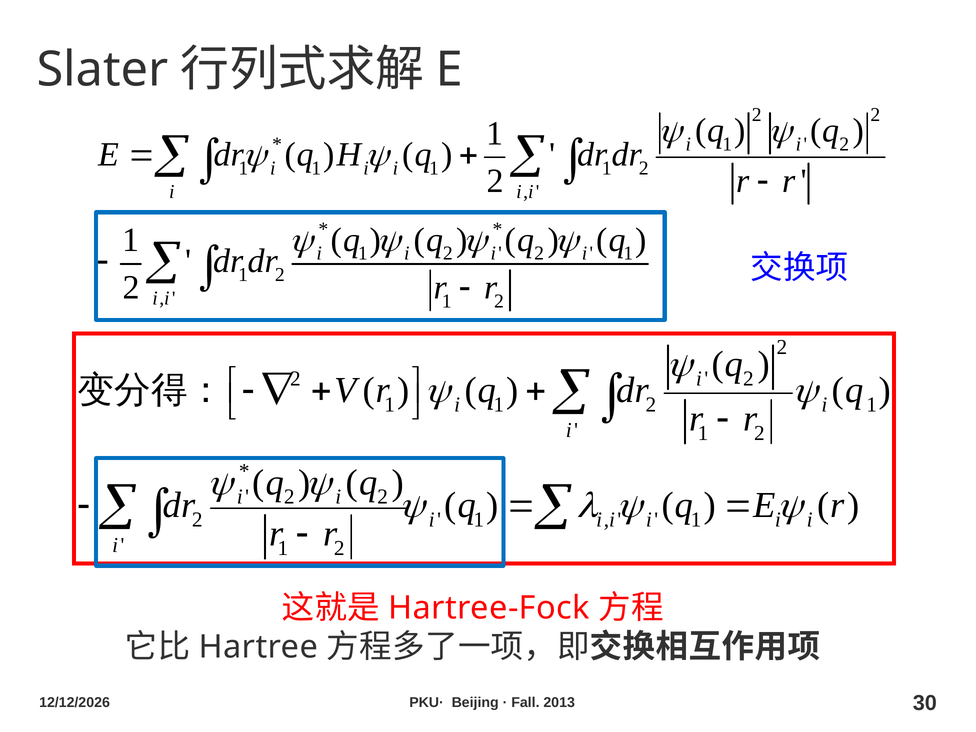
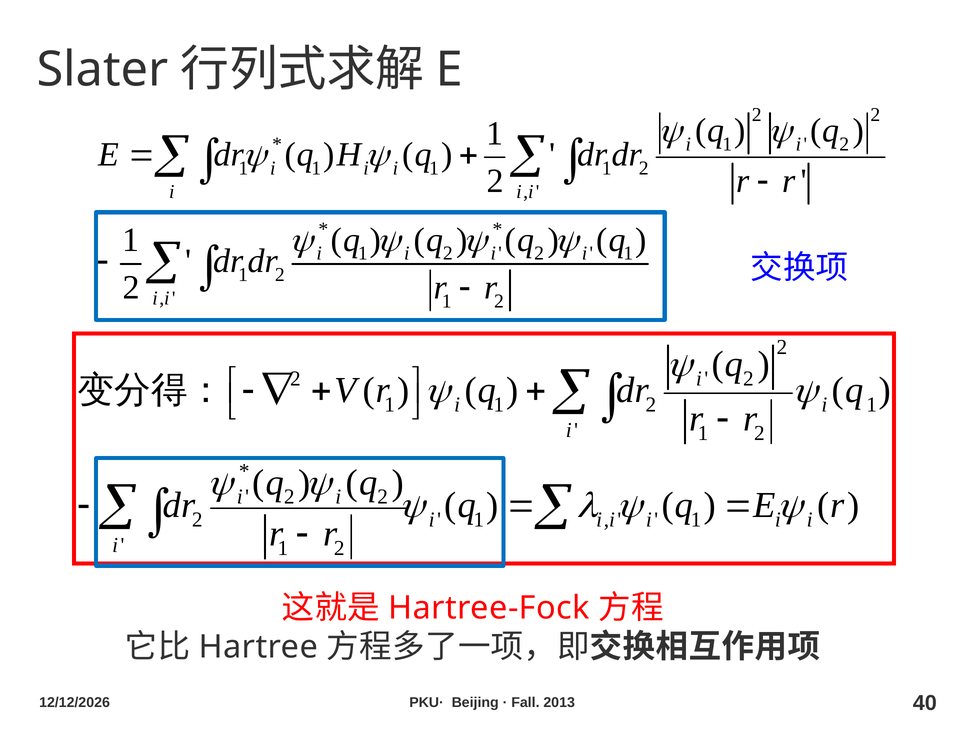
30: 30 -> 40 (925, 703)
